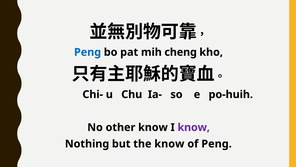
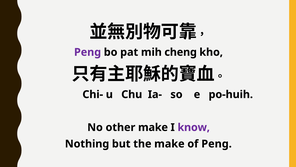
Peng colour: blue -> purple (88, 52)
other know: know -> make (153, 127)
the know: know -> make (169, 143)
